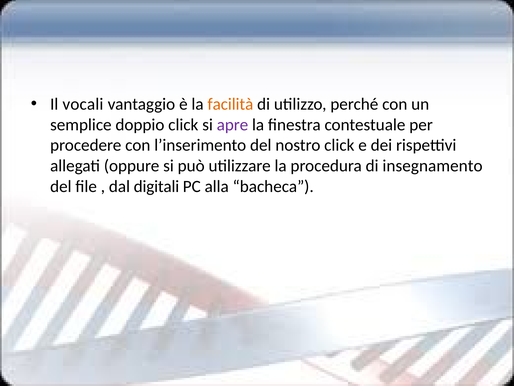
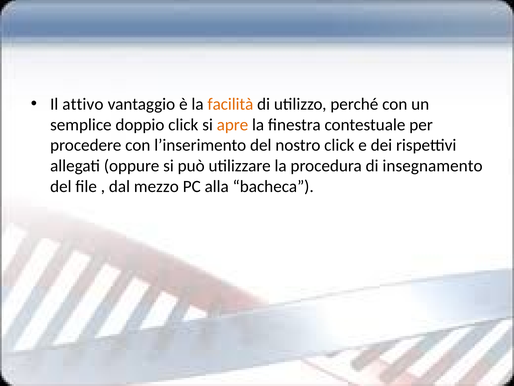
vocali: vocali -> attivo (83, 104)
apre colour: purple -> orange (232, 125)
digitali: digitali -> mezzo (156, 186)
